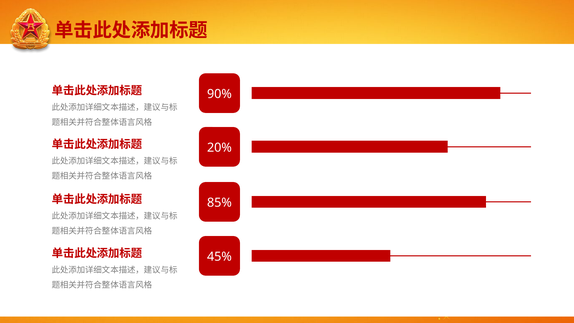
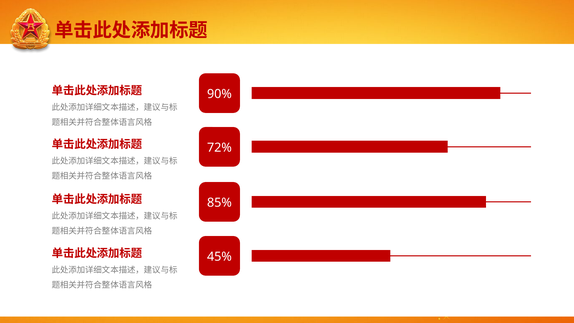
20%: 20% -> 72% (219, 148)
